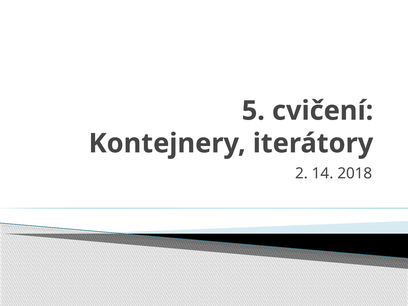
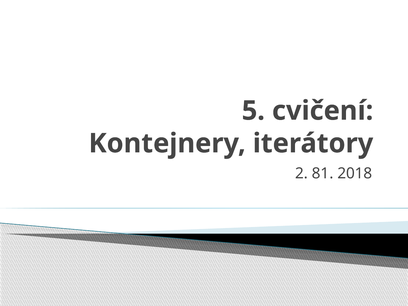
14: 14 -> 81 (323, 173)
